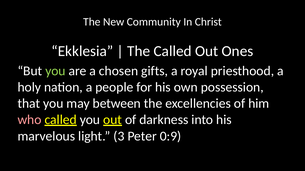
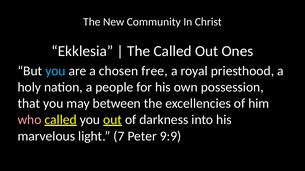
you colour: light green -> light blue (55, 71)
gifts: gifts -> free (155, 71)
3: 3 -> 7 (119, 137)
0:9: 0:9 -> 9:9 (171, 137)
